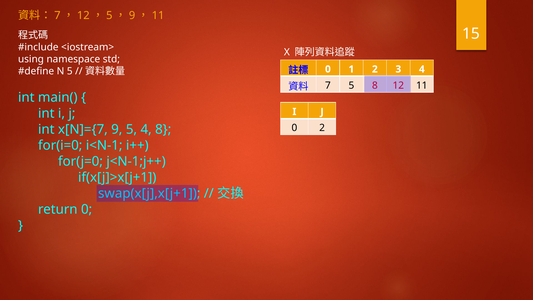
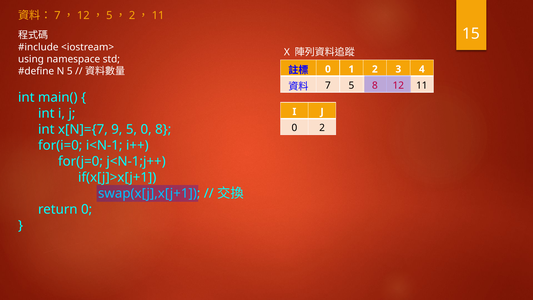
9: 9 -> 2 (132, 16)
5 4: 4 -> 0 (146, 129)
